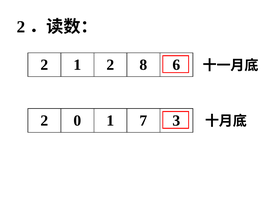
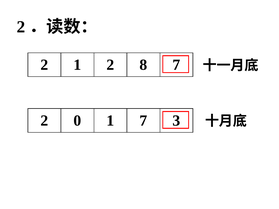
8 6: 6 -> 7 (176, 65)
